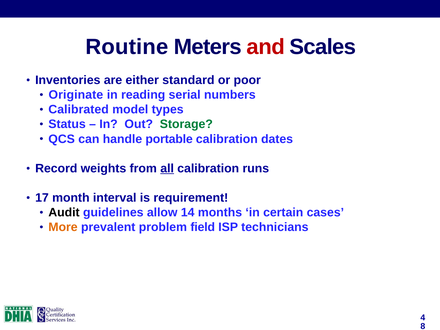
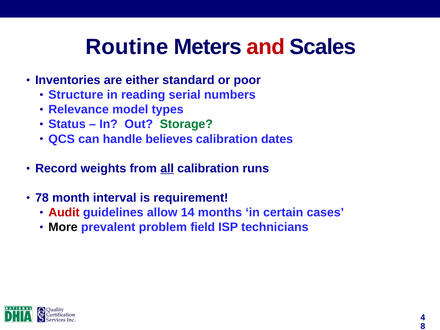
Originate: Originate -> Structure (76, 95)
Calibrated: Calibrated -> Relevance (79, 110)
portable: portable -> believes (169, 139)
17: 17 -> 78 (42, 198)
Audit colour: black -> red (64, 213)
More colour: orange -> black (63, 227)
